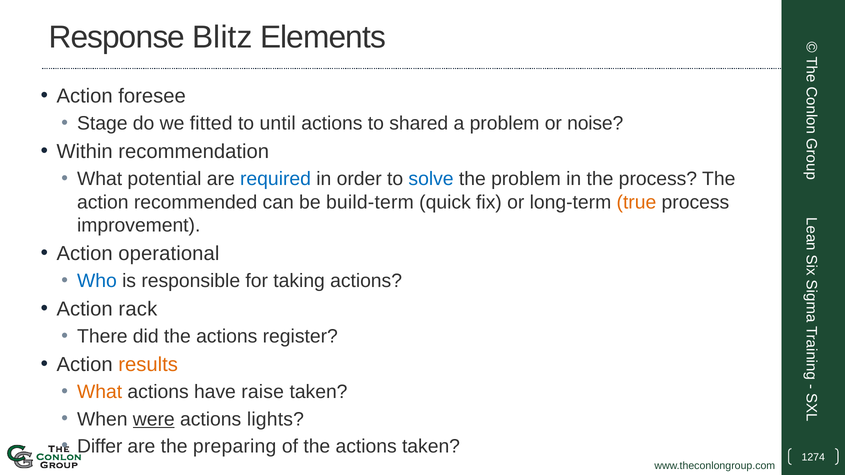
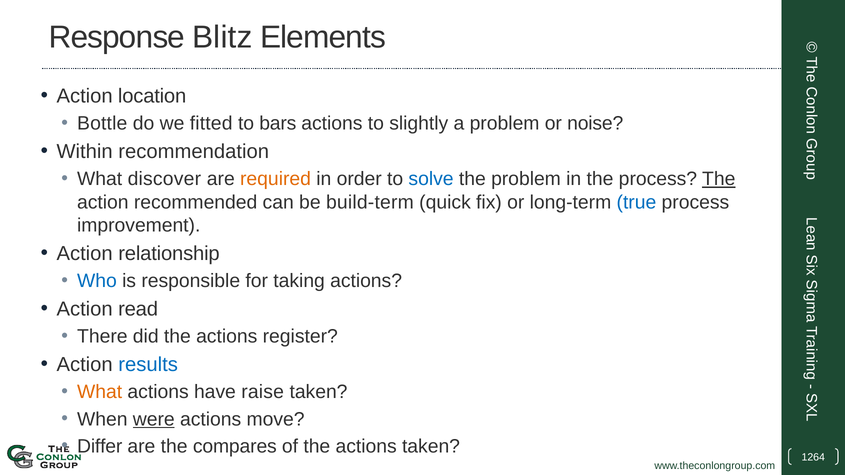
foresee: foresee -> location (152, 96)
Stage: Stage -> Bottle (102, 124)
until: until -> bars (278, 124)
shared: shared -> slightly (419, 124)
potential: potential -> discover (164, 179)
required colour: blue -> orange (276, 179)
The underline: none -> present (719, 179)
true colour: orange -> blue (636, 202)
operational: operational -> relationship (169, 254)
rack: rack -> read (138, 309)
results colour: orange -> blue (148, 365)
lights: lights -> move (276, 419)
preparing: preparing -> compares (235, 447)
1274: 1274 -> 1264 (813, 458)
